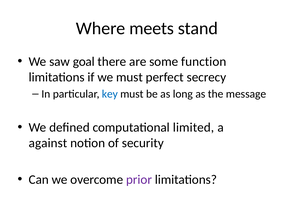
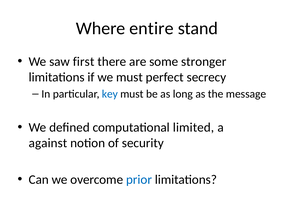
meets: meets -> entire (151, 28)
goal: goal -> first (84, 62)
function: function -> stronger (204, 62)
prior colour: purple -> blue (139, 180)
